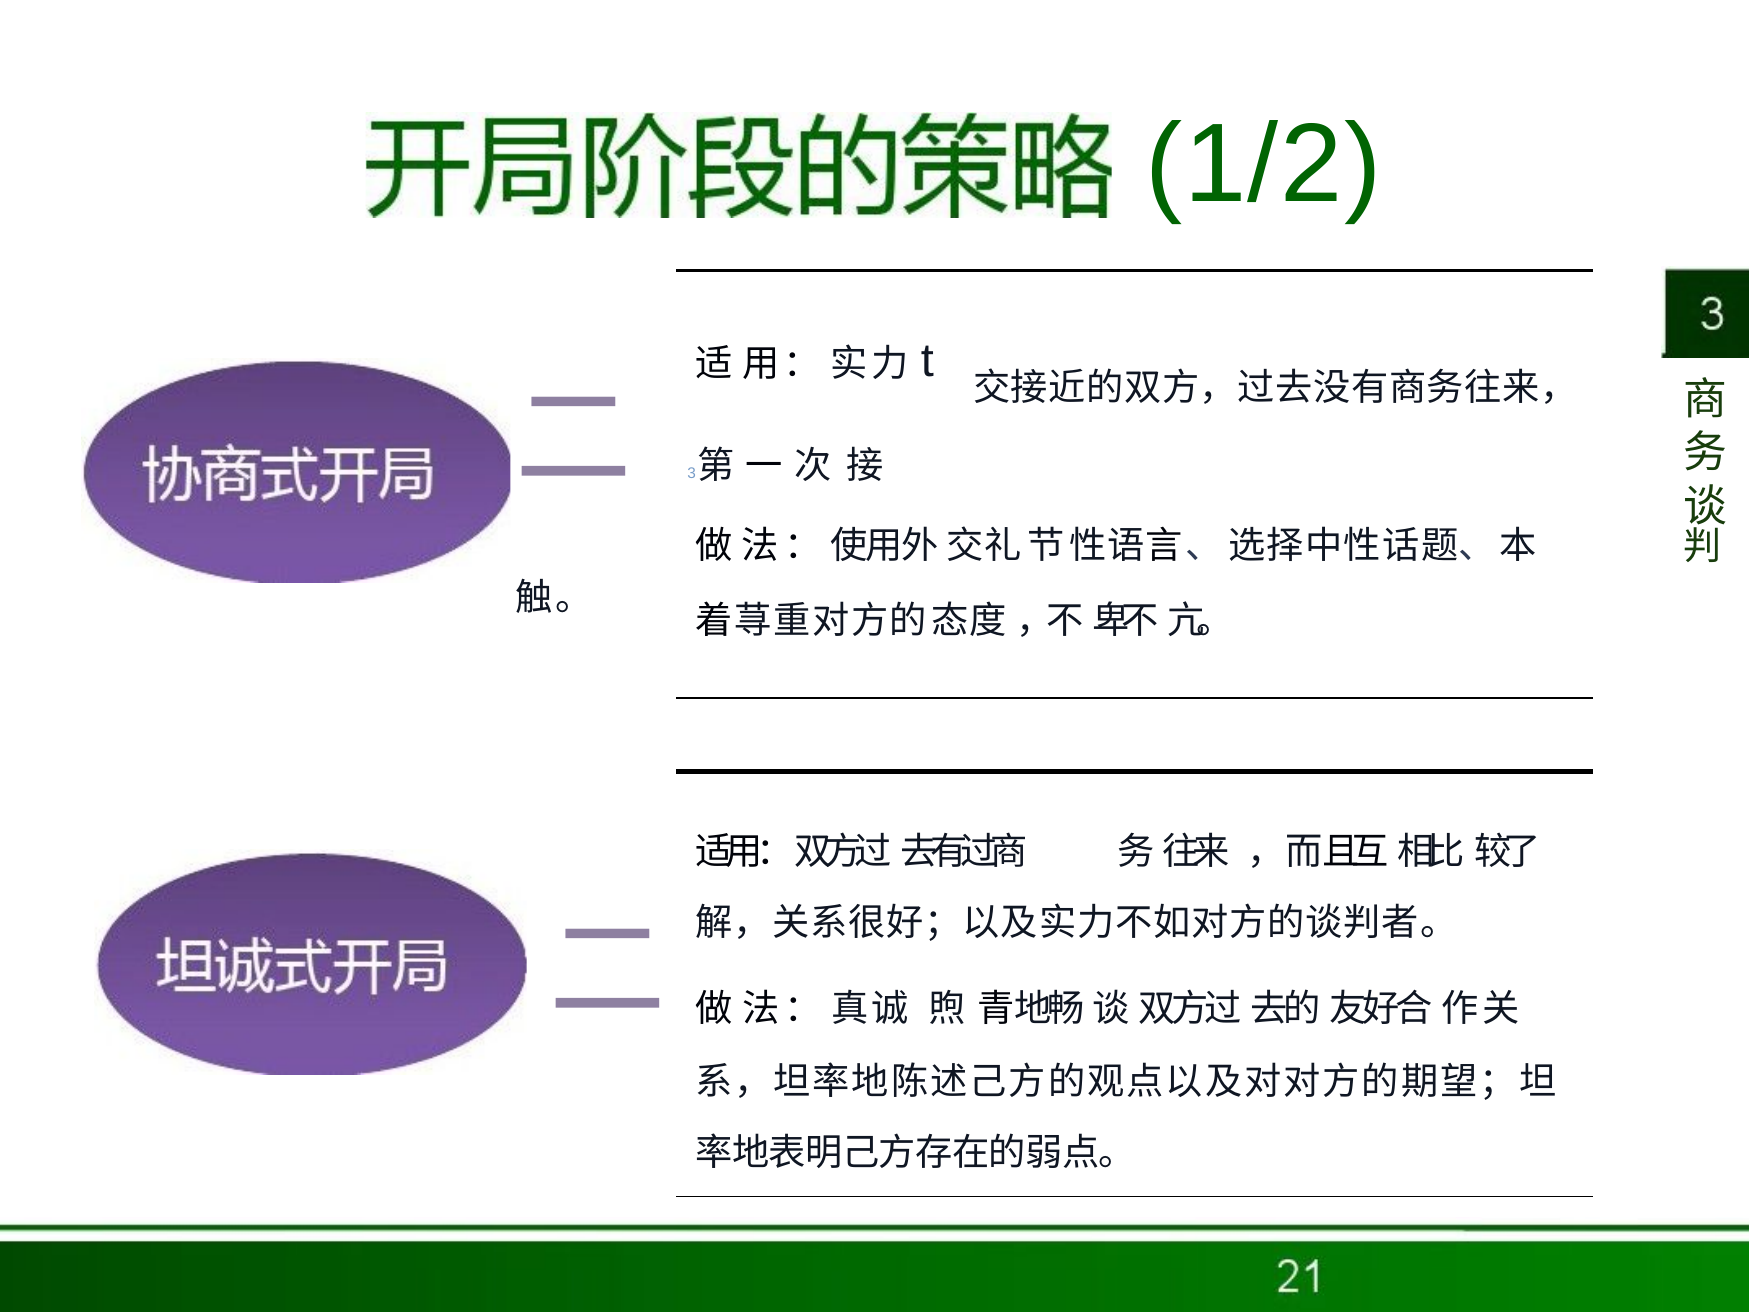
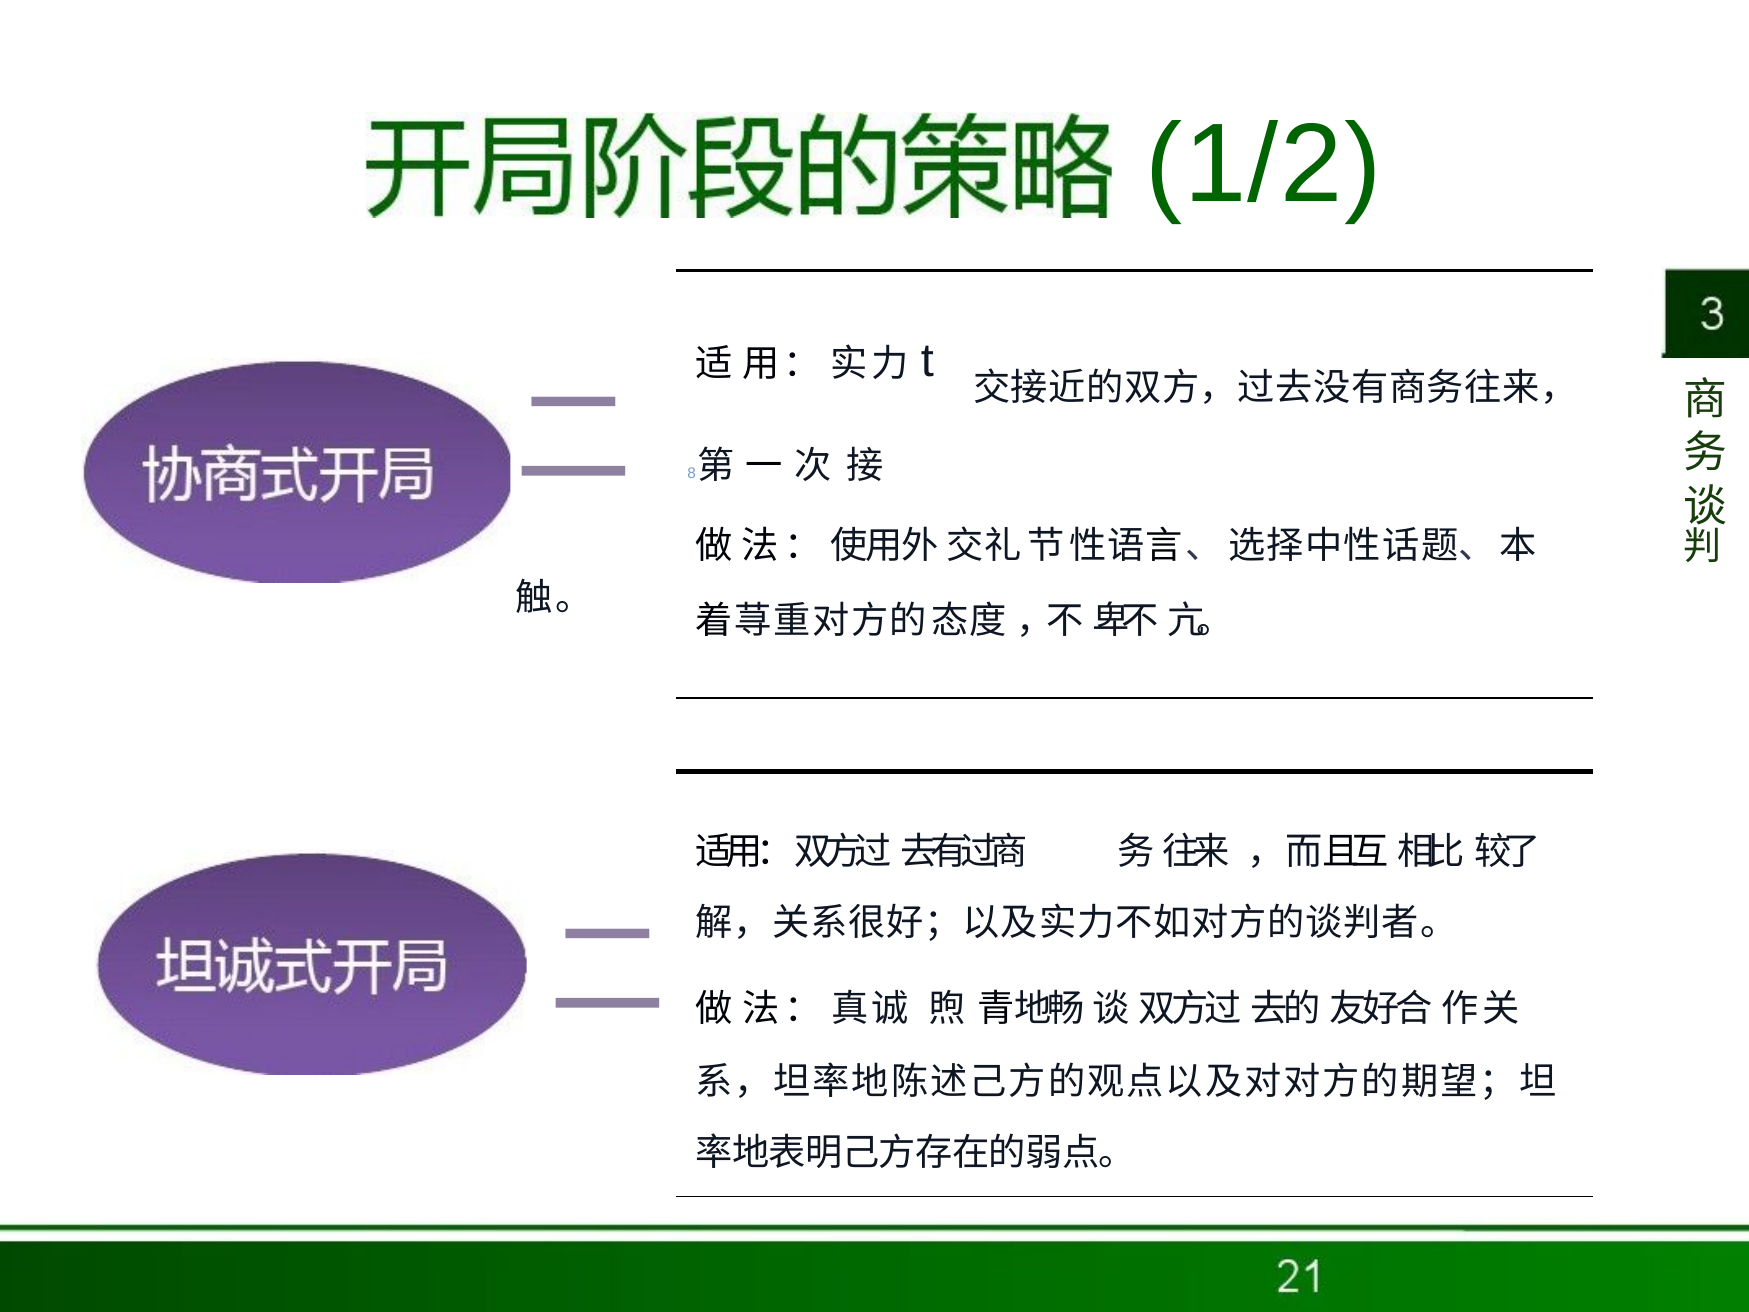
3: 3 -> 8 (692, 473)
